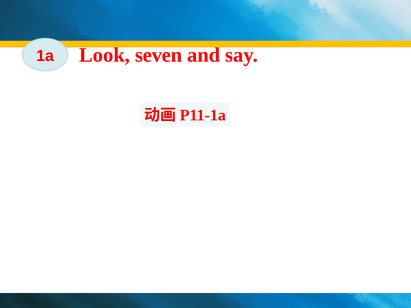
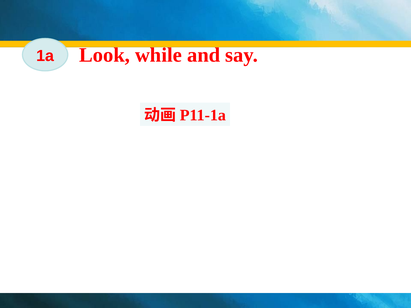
seven: seven -> while (159, 55)
